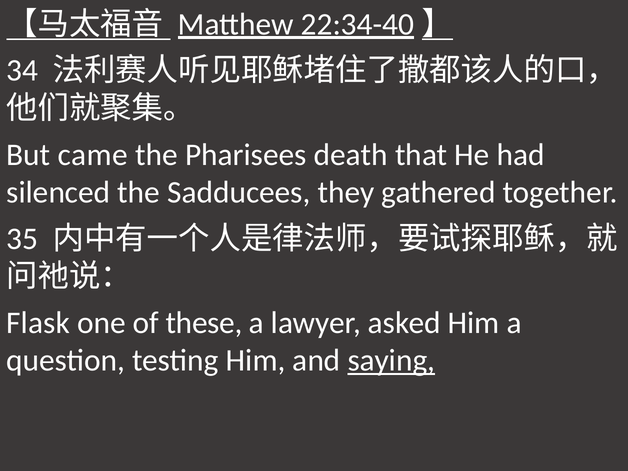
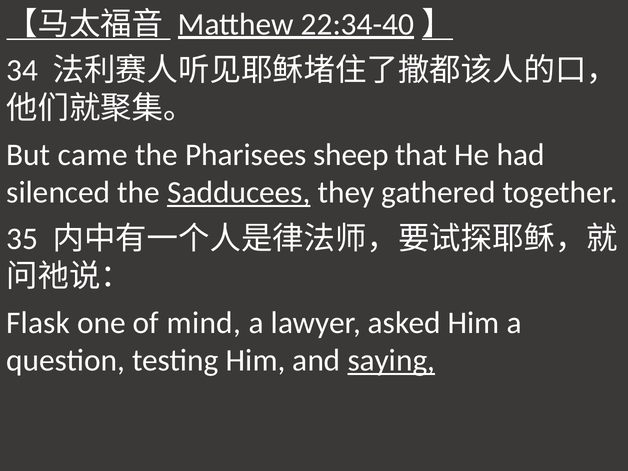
death: death -> sheep (351, 155)
Sadducees underline: none -> present (239, 192)
these: these -> mind (204, 323)
